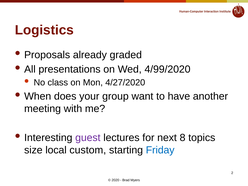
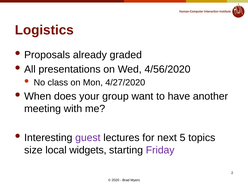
4/99/2020: 4/99/2020 -> 4/56/2020 (167, 69)
8: 8 -> 5 (183, 138)
custom: custom -> widgets (88, 150)
Friday colour: blue -> purple (160, 150)
